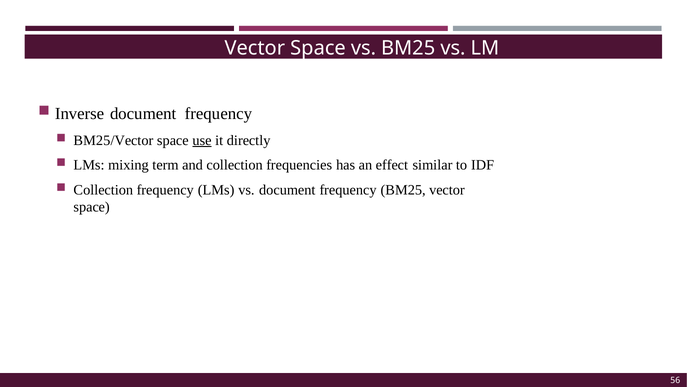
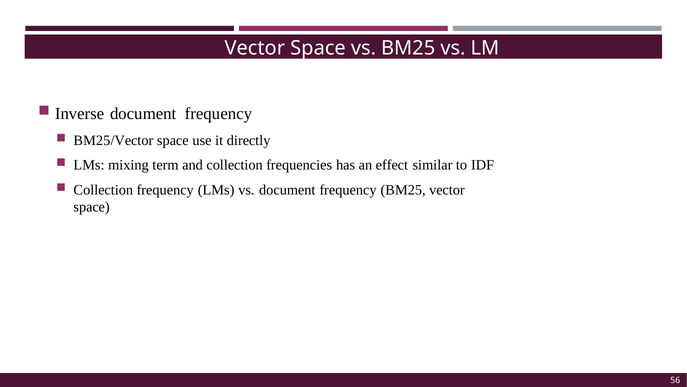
use underline: present -> none (202, 140)
